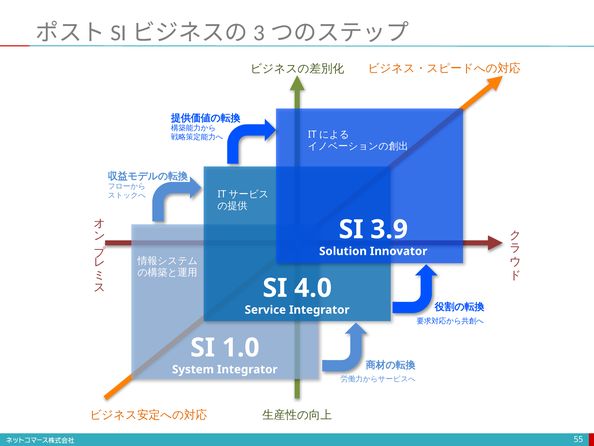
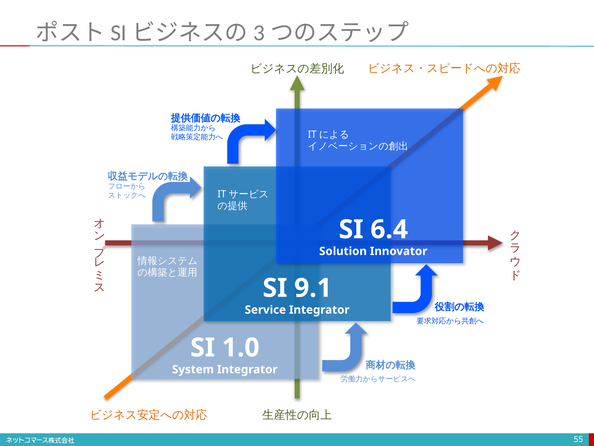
3.9: 3.9 -> 6.4 (389, 229)
4.0: 4.0 -> 9.1 (313, 288)
